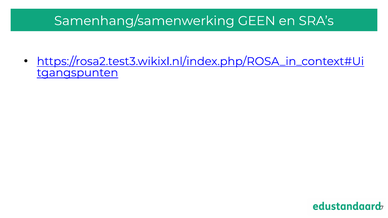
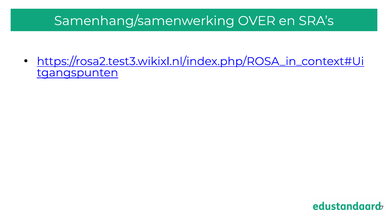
GEEN: GEEN -> OVER (257, 21)
